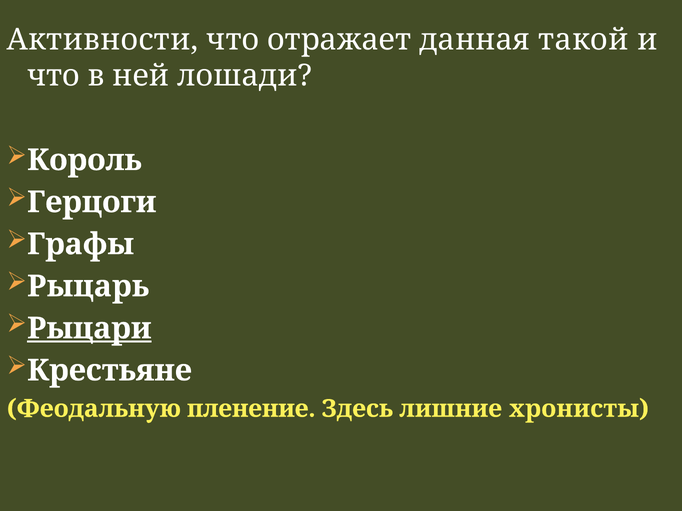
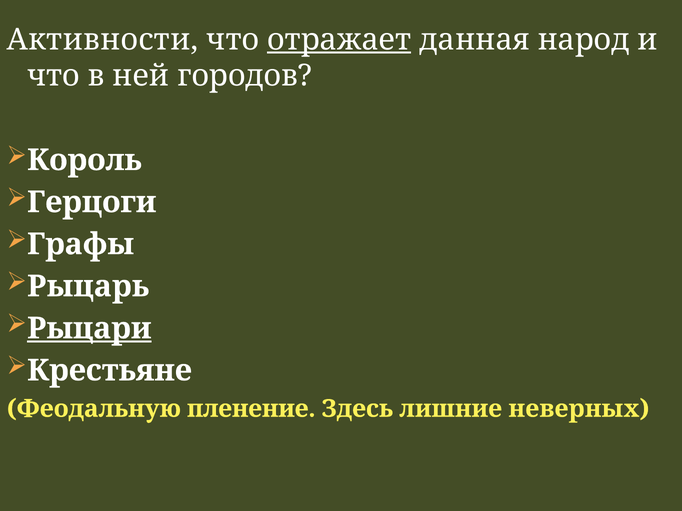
отражает underline: none -> present (339, 40)
такой: такой -> народ (584, 40)
лошади: лошади -> городов (245, 76)
хронисты: хронисты -> неверных (579, 409)
